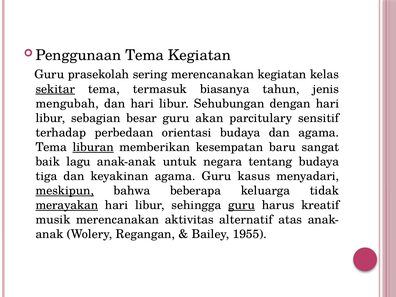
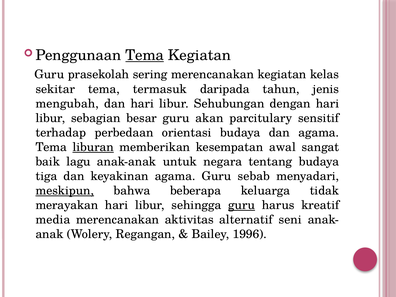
Tema underline: none -> present (145, 55)
sekitar underline: present -> none (55, 89)
biasanya: biasanya -> daripada (225, 89)
baru: baru -> awal (282, 147)
kasus: kasus -> sebab (254, 176)
merayakan underline: present -> none (67, 205)
musik: musik -> media (53, 220)
atas: atas -> seni (290, 220)
1955: 1955 -> 1996 (250, 234)
